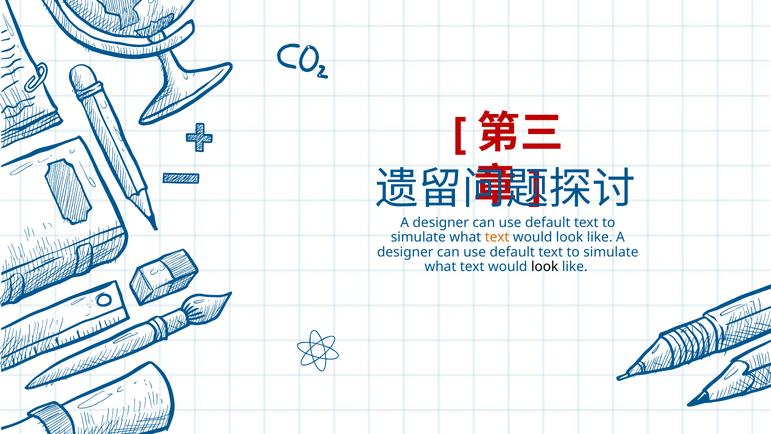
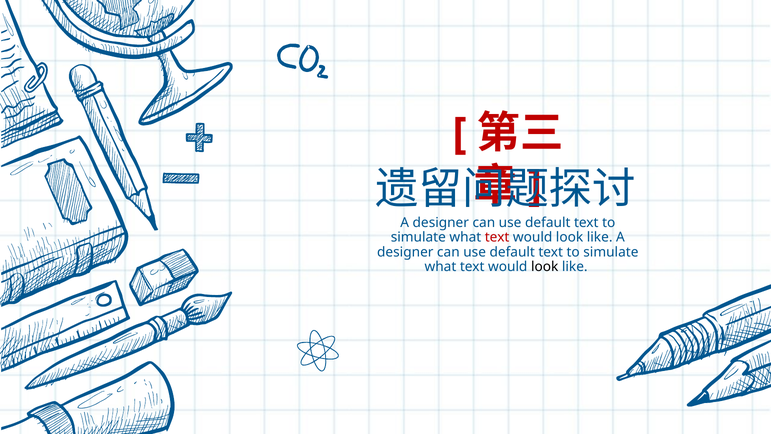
text colour: orange -> red (497, 237)
